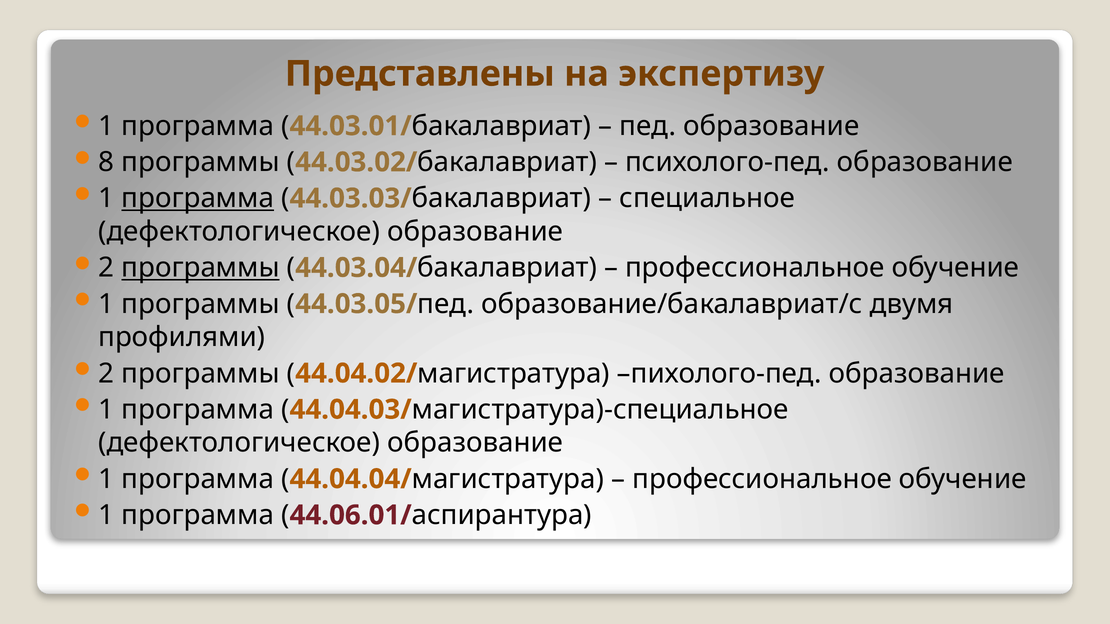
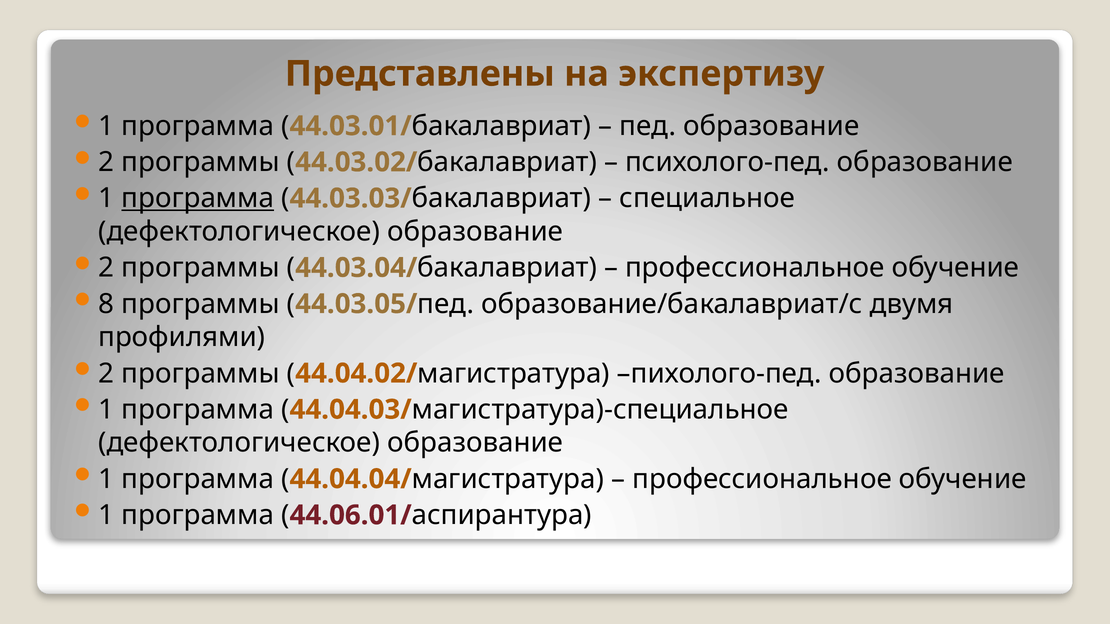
8: 8 -> 2 (106, 162)
программы underline: present -> none (200, 268)
1: 1 -> 8 (106, 304)
